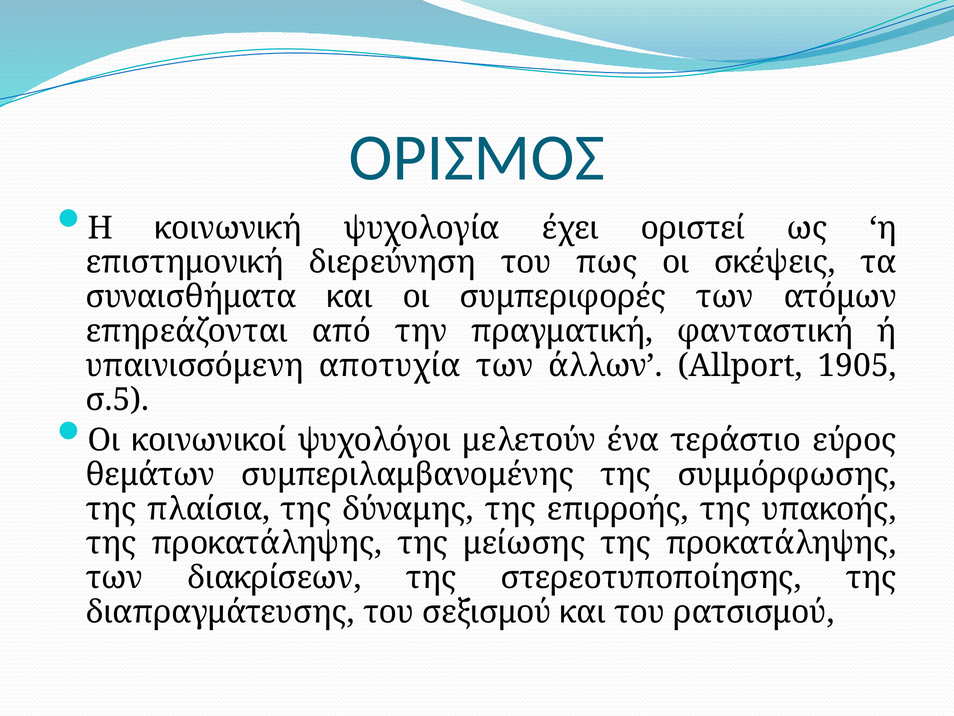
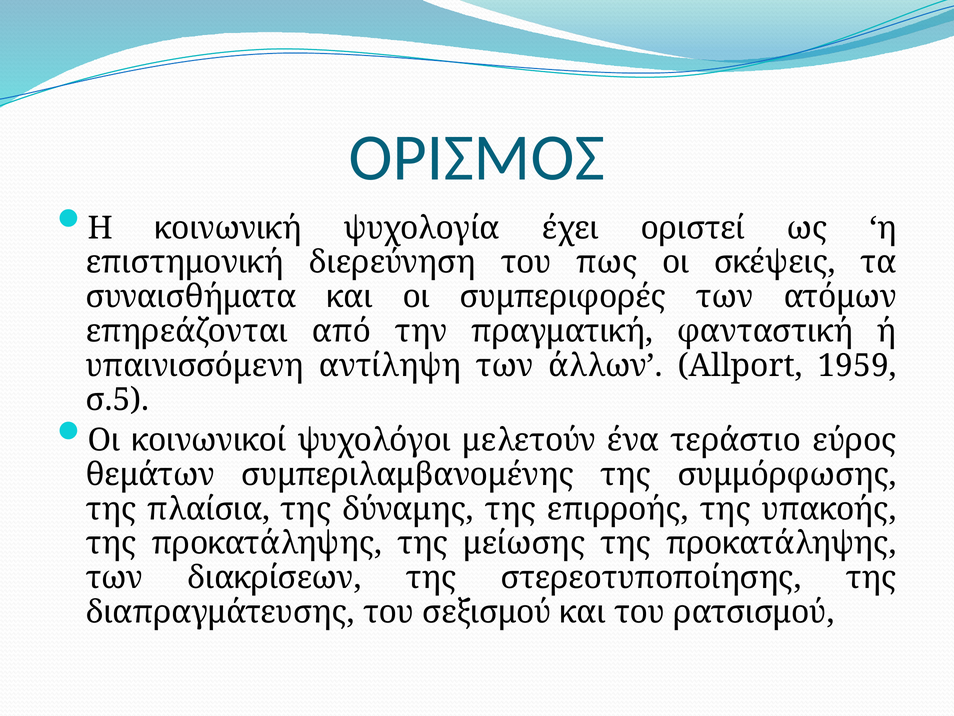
αποτυχία: αποτυχία -> αντίληψη (390, 365)
1905: 1905 -> 1959 (857, 365)
